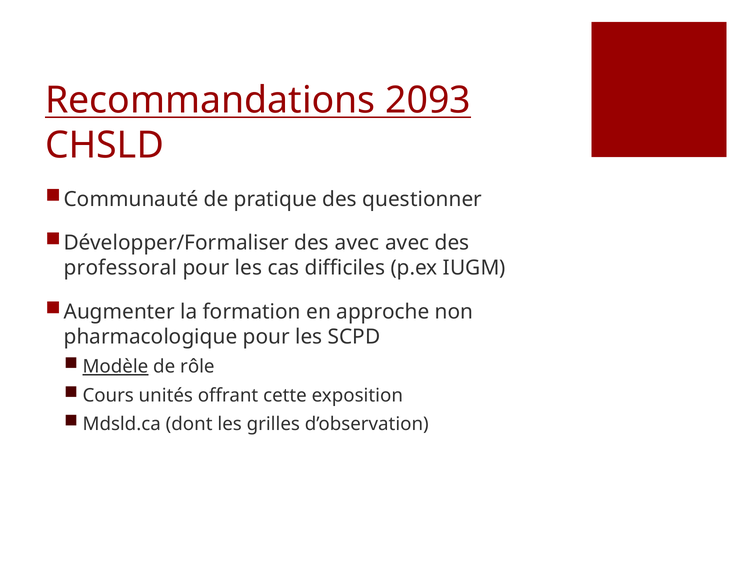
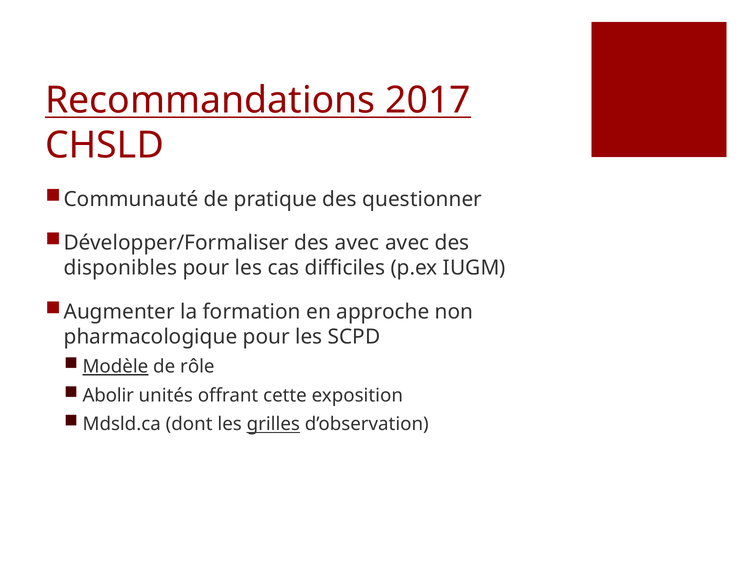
2093: 2093 -> 2017 (428, 100)
professoral: professoral -> disponibles (120, 268)
Cours: Cours -> Abolir (108, 395)
grilles underline: none -> present (273, 424)
